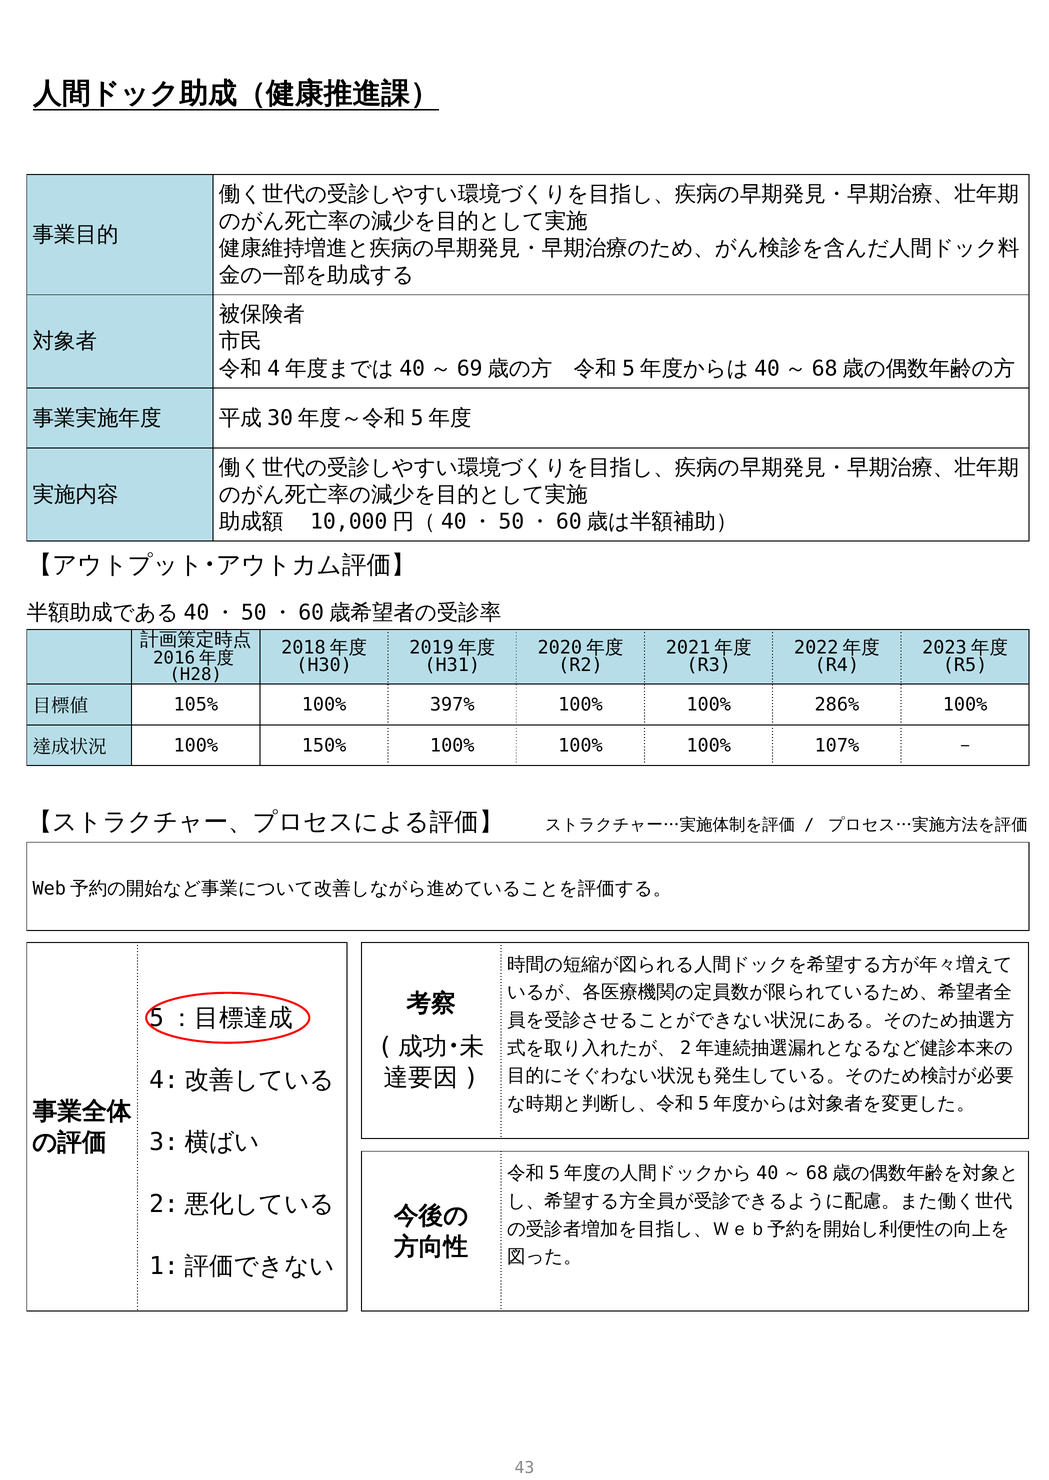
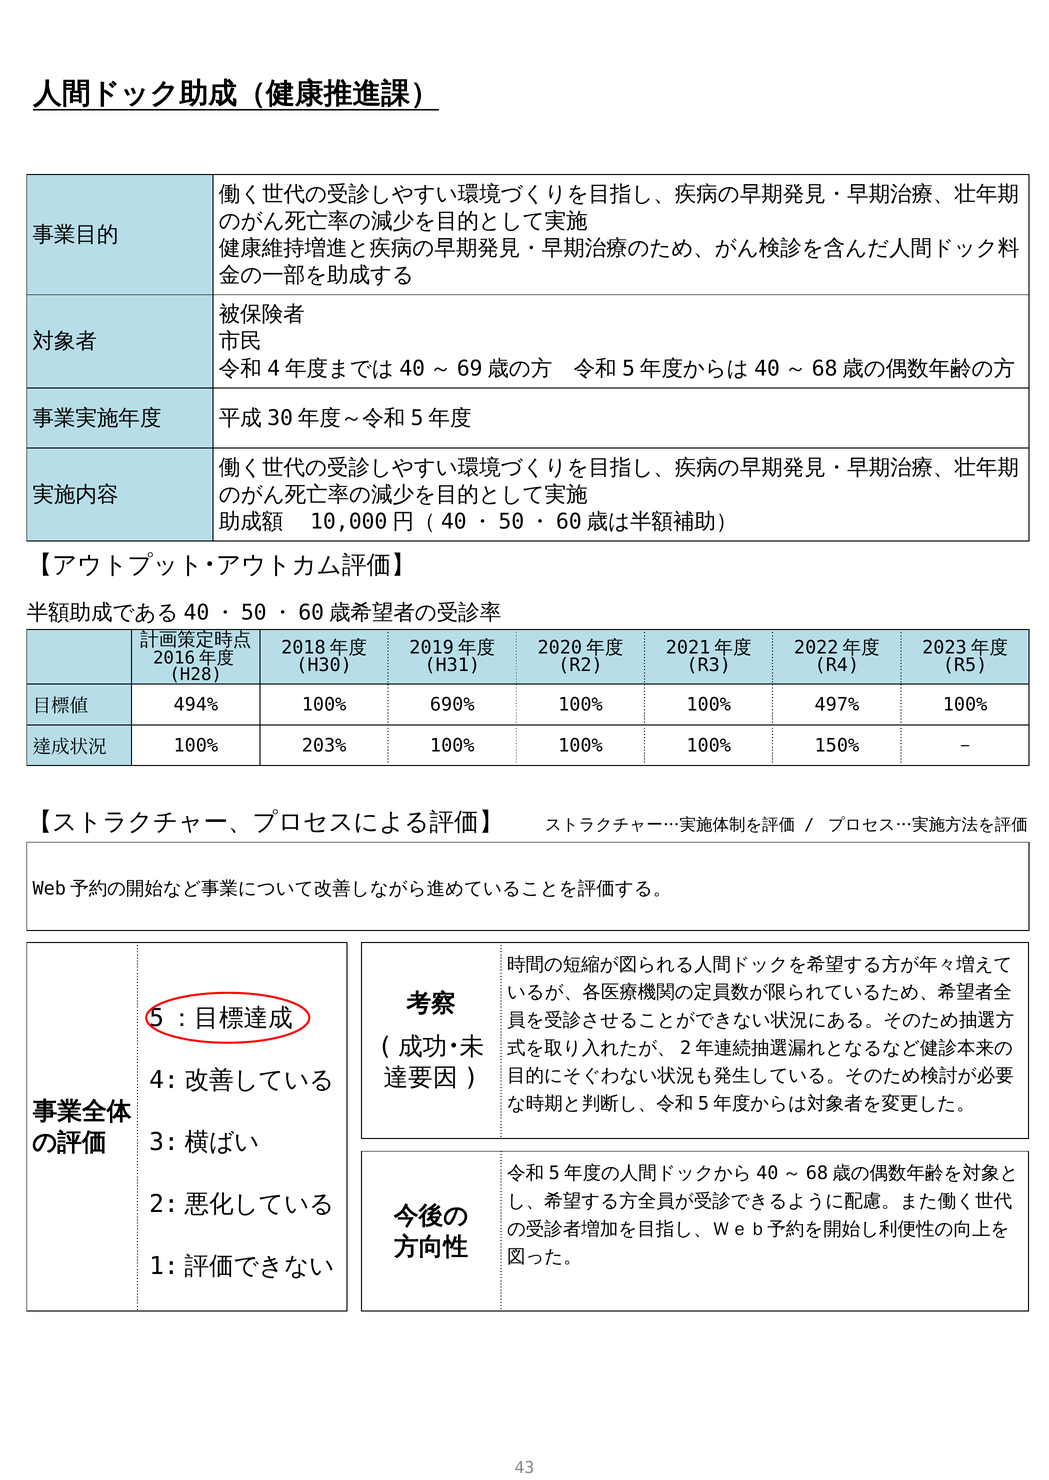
105%: 105% -> 494% (196, 705)
397%: 397% -> 690% (452, 705)
286%: 286% -> 497% (837, 705)
150%: 150% -> 203% (324, 746)
107%: 107% -> 150% (837, 746)
